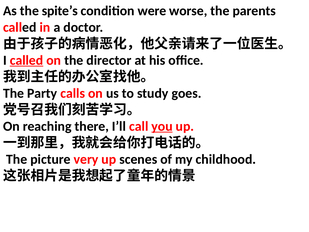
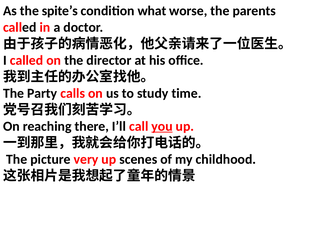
were: were -> what (152, 11)
called underline: present -> none (27, 60)
goes: goes -> time (187, 93)
